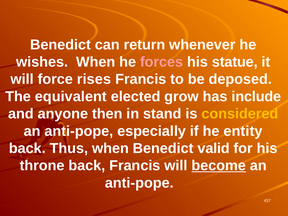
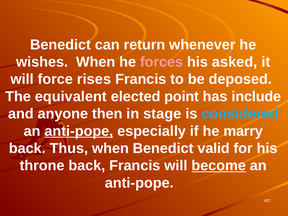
statue: statue -> asked (235, 62)
grow: grow -> point (182, 96)
stand: stand -> stage (162, 114)
considered colour: yellow -> light blue (240, 114)
anti-pope underline: none -> present (79, 131)
entity: entity -> marry (243, 131)
